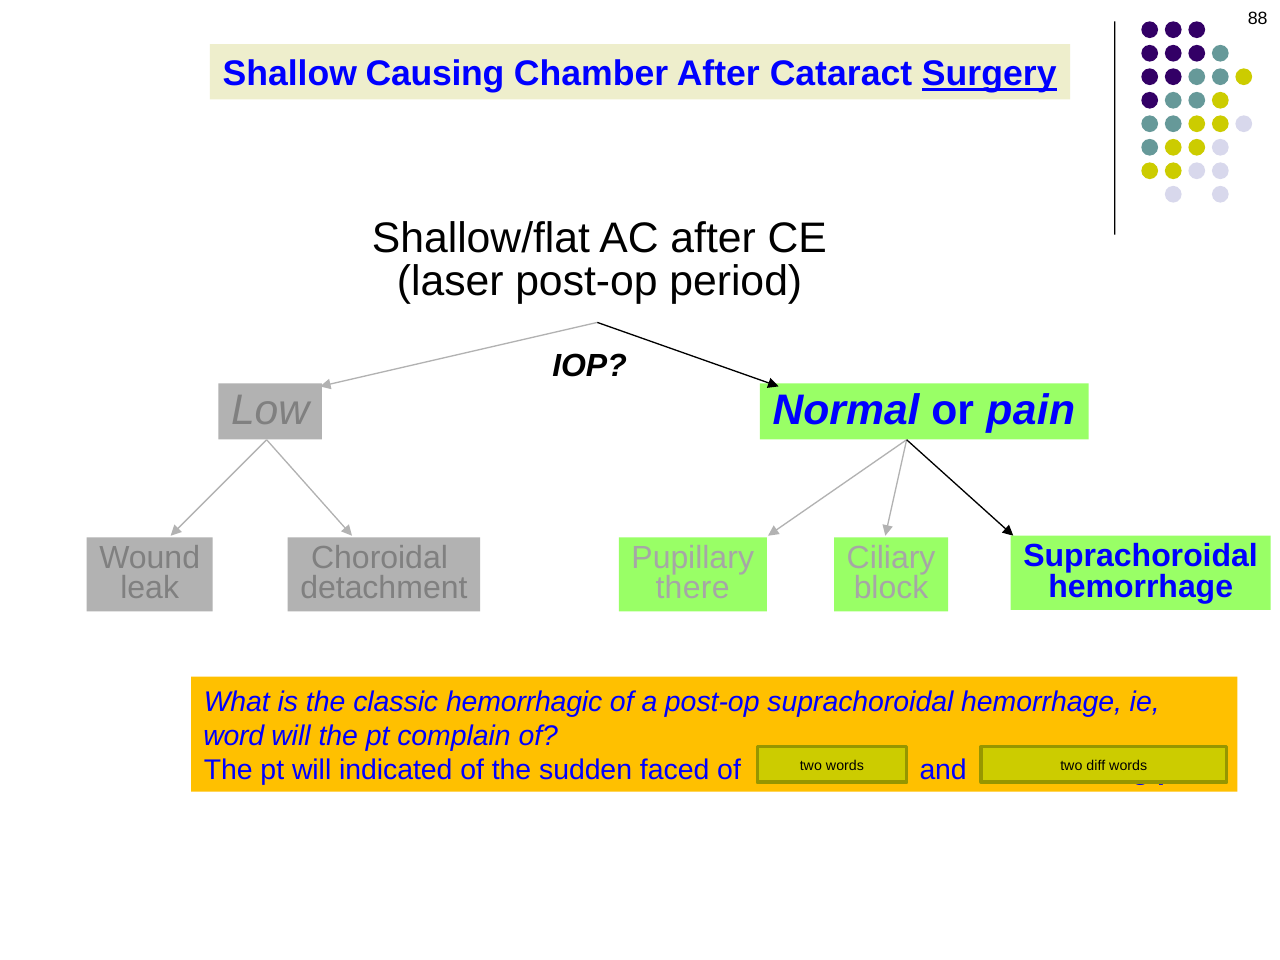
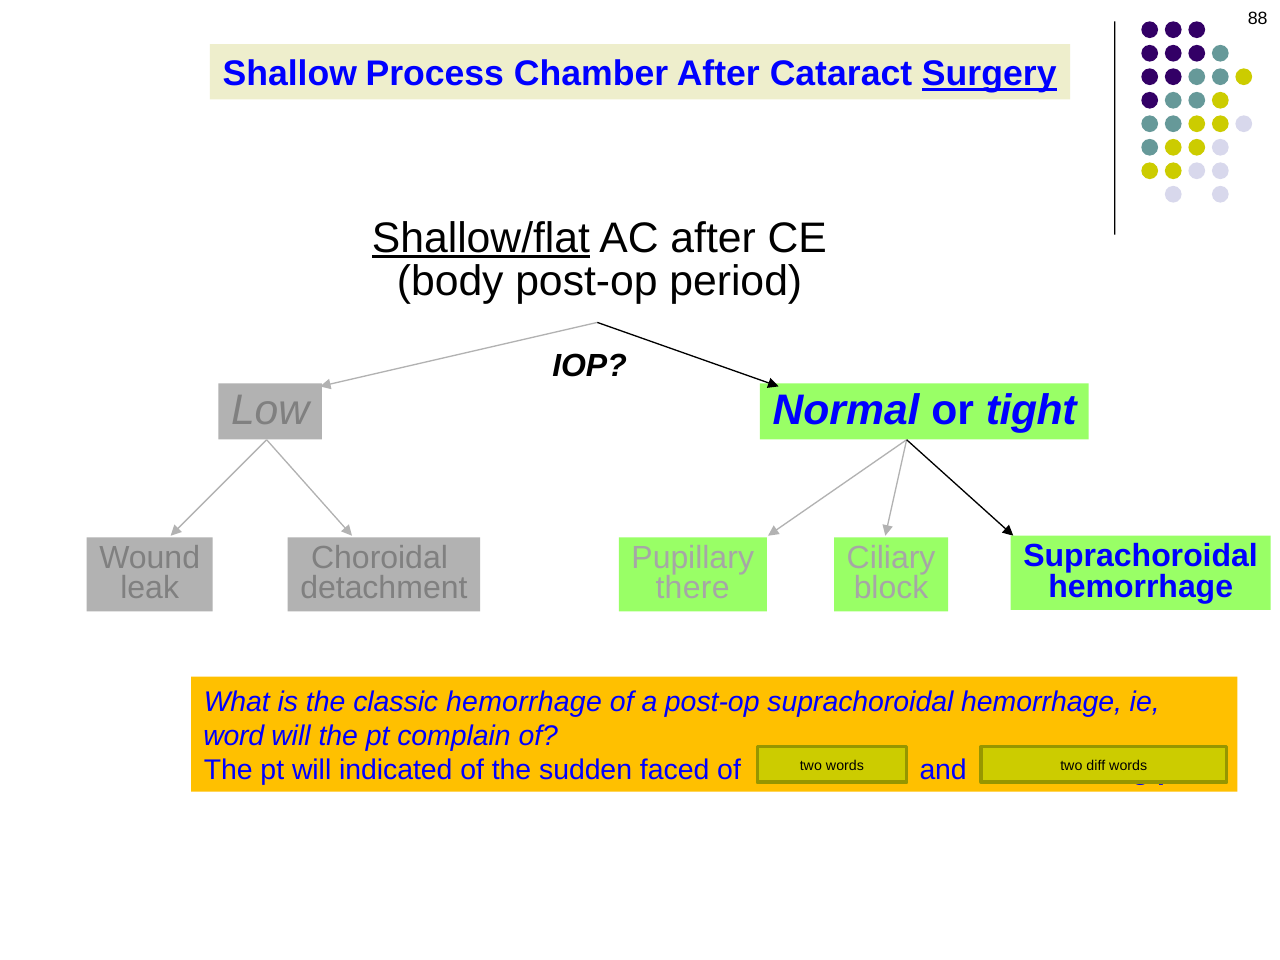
Causing: Causing -> Process (435, 74)
Shallow/flat underline: none -> present (481, 238)
laser: laser -> body (450, 282)
or pain: pain -> tight (1031, 410)
classic hemorrhagic: hemorrhagic -> hemorrhage (524, 702)
